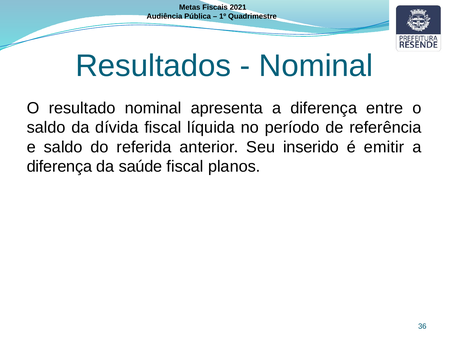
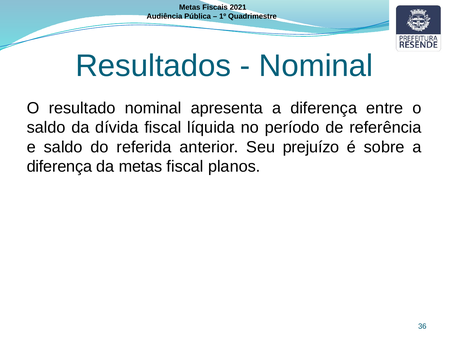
inserido: inserido -> prejuízo (311, 147)
emitir: emitir -> sobre (384, 147)
da saúde: saúde -> metas (141, 166)
